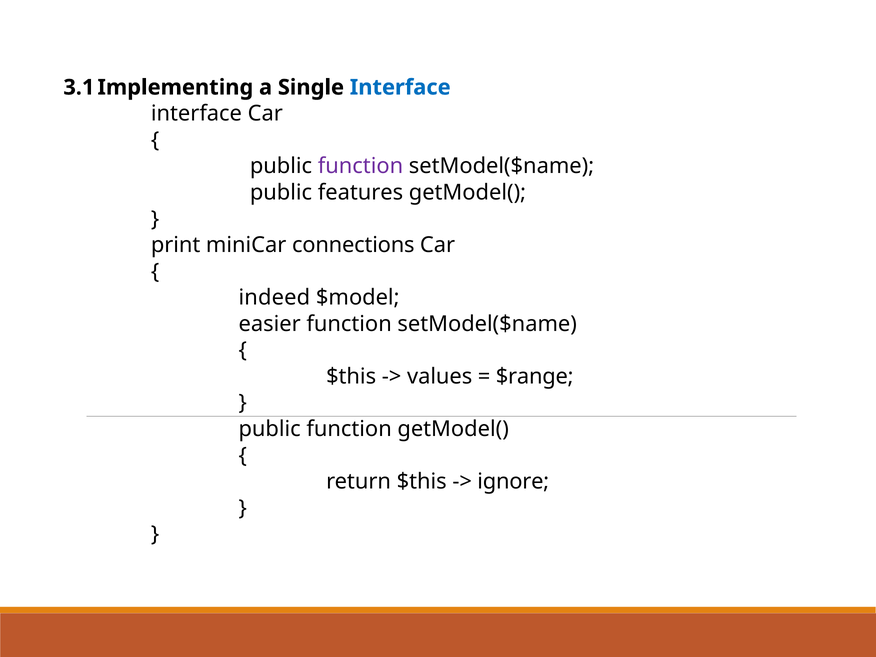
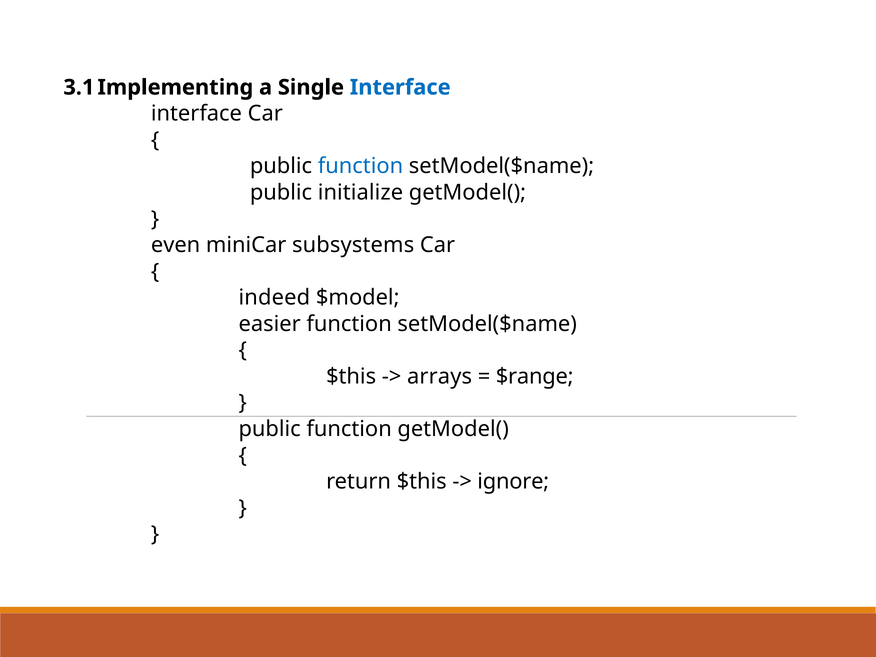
function colour: purple -> blue (360, 166)
features: features -> initialize (360, 192)
print: print -> even (176, 245)
connections: connections -> subsystems (353, 245)
values: values -> arrays (440, 376)
